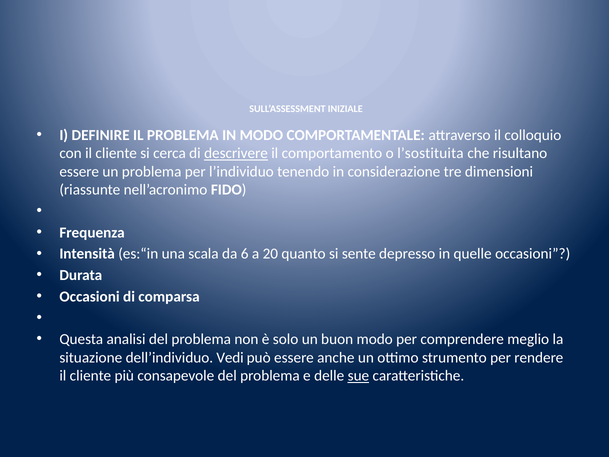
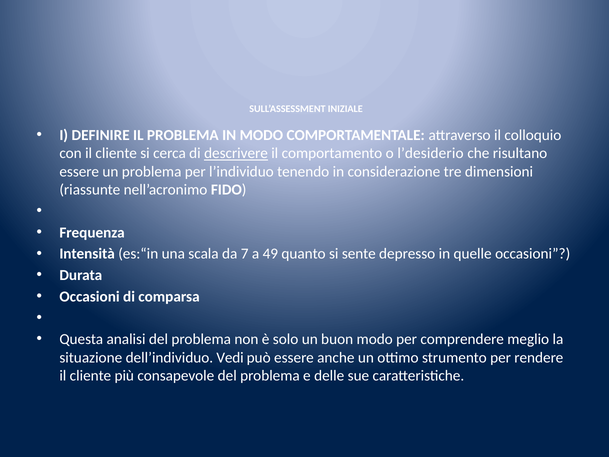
l’sostituita: l’sostituita -> l’desiderio (430, 153)
6: 6 -> 7 (245, 254)
20: 20 -> 49 (270, 254)
sue underline: present -> none (358, 376)
